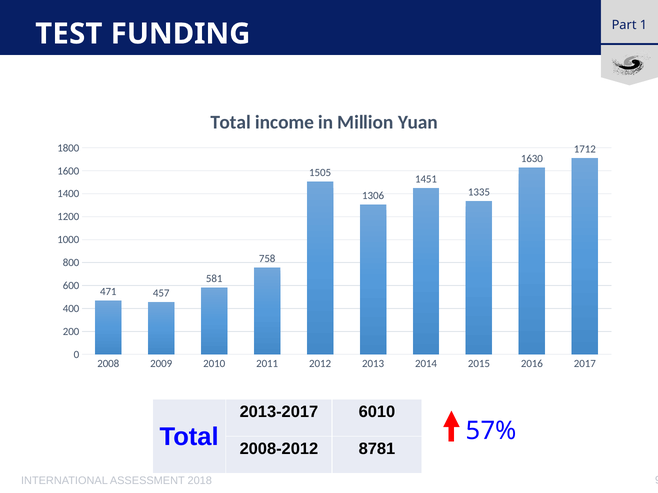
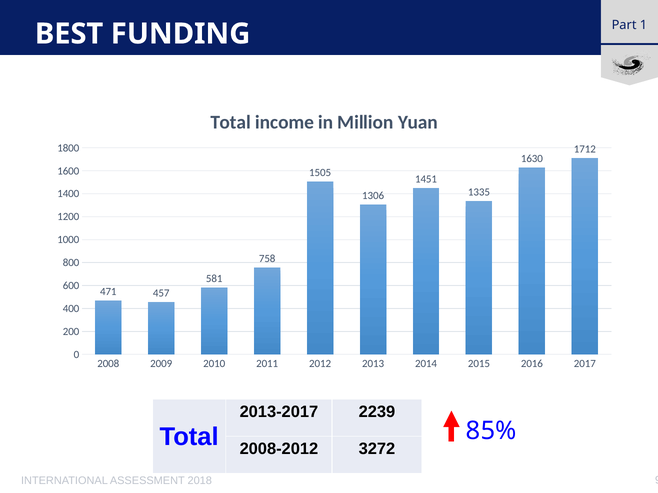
TEST: TEST -> BEST (69, 34)
6010: 6010 -> 2239 (377, 412)
57%: 57% -> 85% (491, 431)
8781: 8781 -> 3272 (377, 449)
